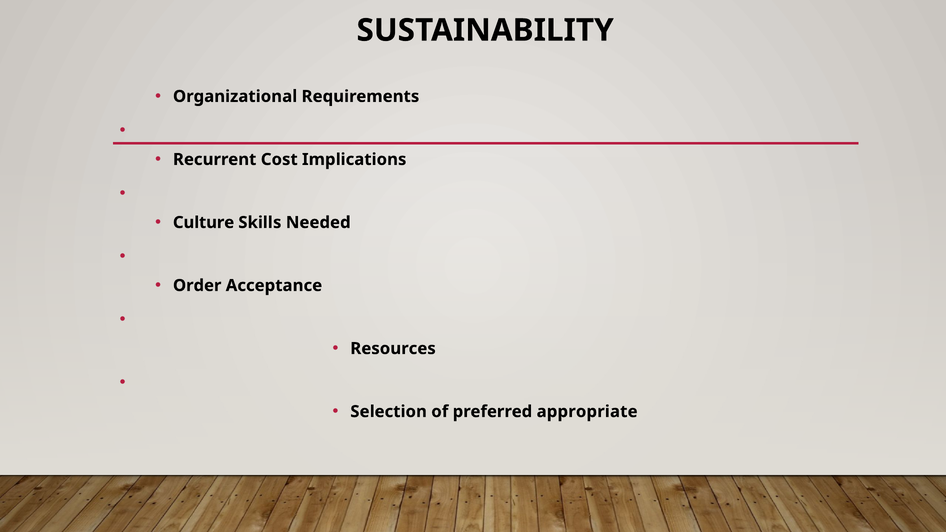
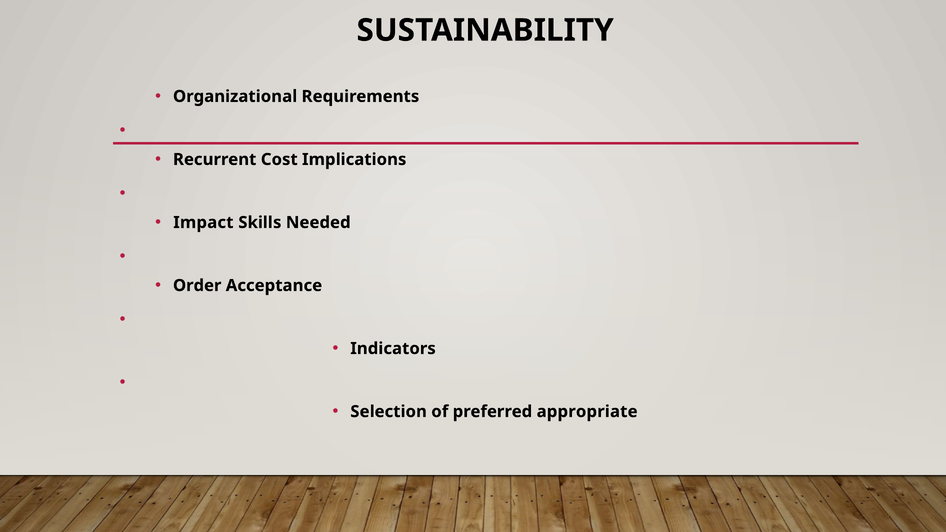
Culture: Culture -> Impact (203, 223)
Resources: Resources -> Indicators (393, 349)
